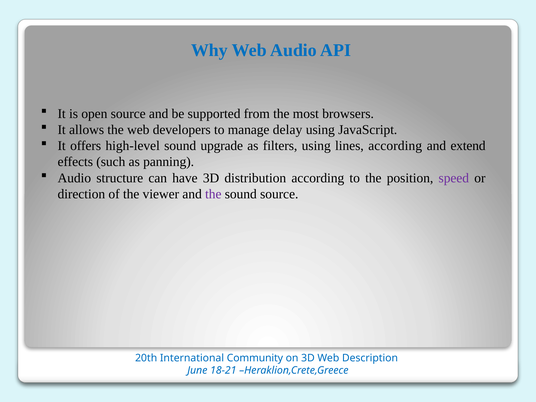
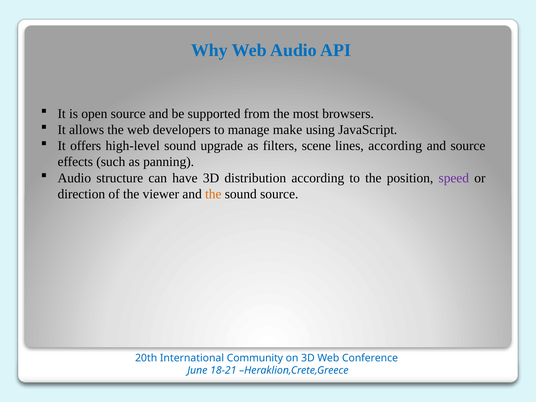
delay: delay -> make (288, 130)
filters using: using -> scene (316, 146)
and extend: extend -> source (468, 146)
the colour: purple -> orange (213, 194)
Description: Description -> Conference (370, 358)
